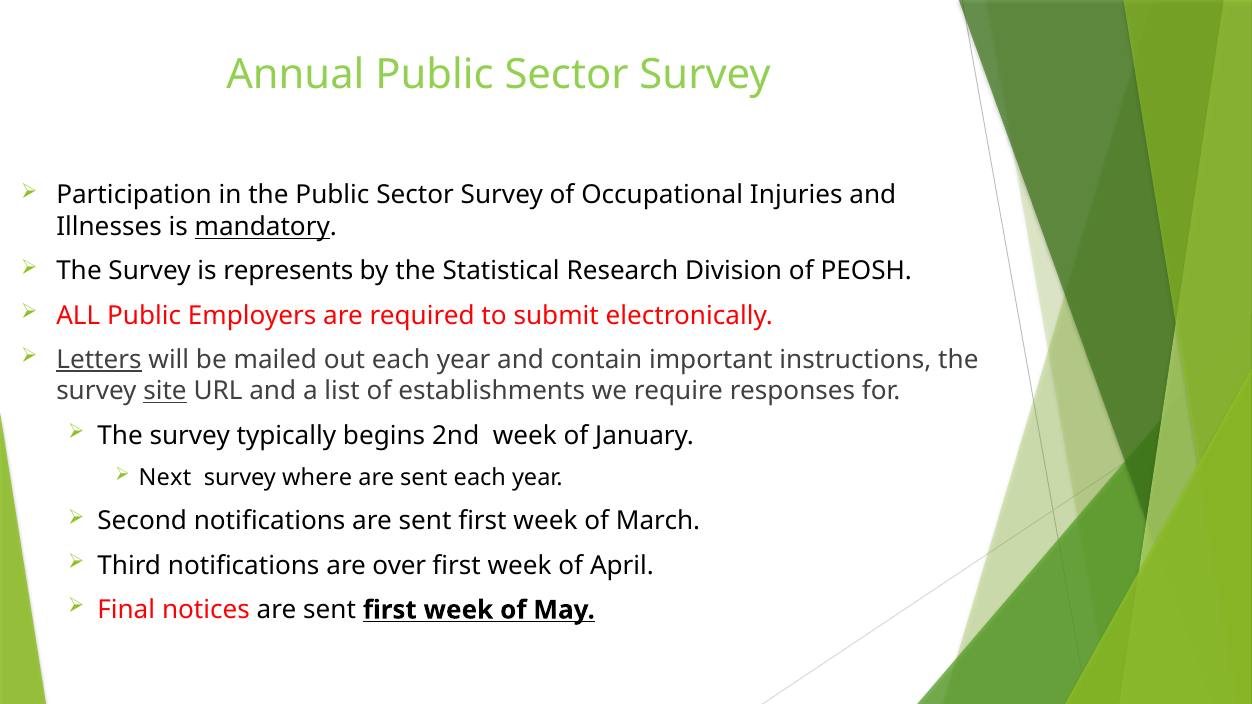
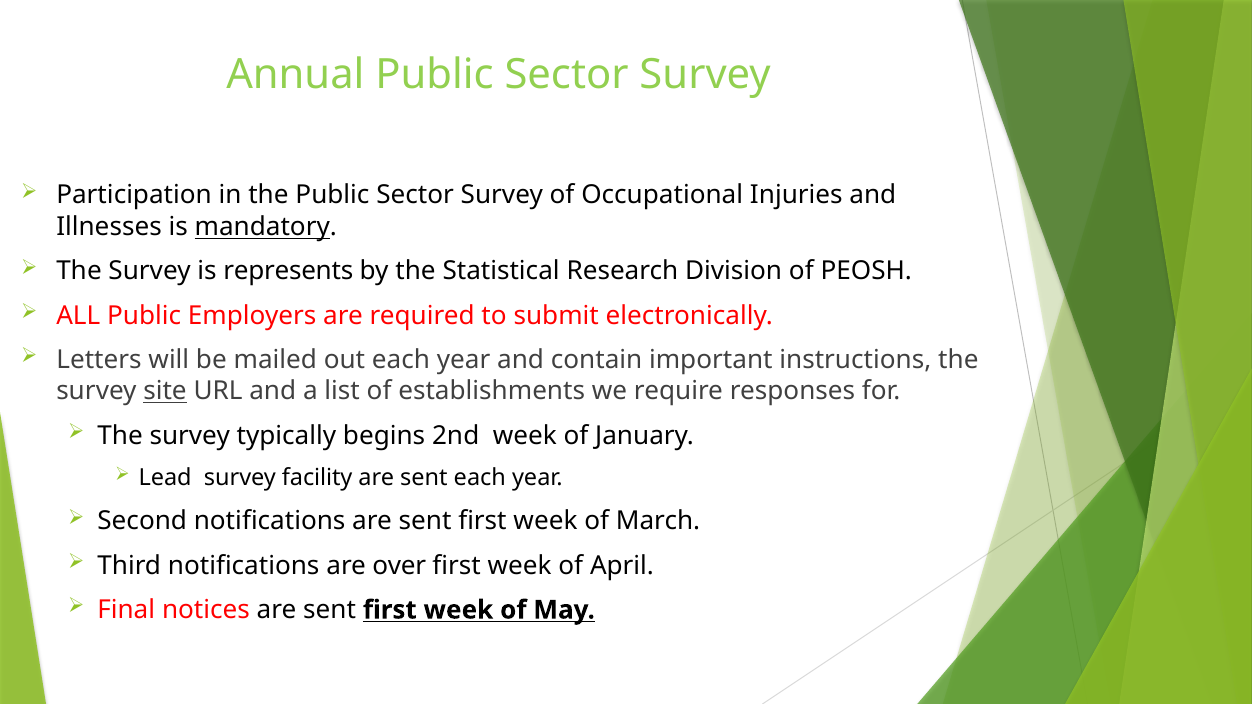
Letters underline: present -> none (99, 360)
Next: Next -> Lead (165, 478)
where: where -> facility (317, 478)
